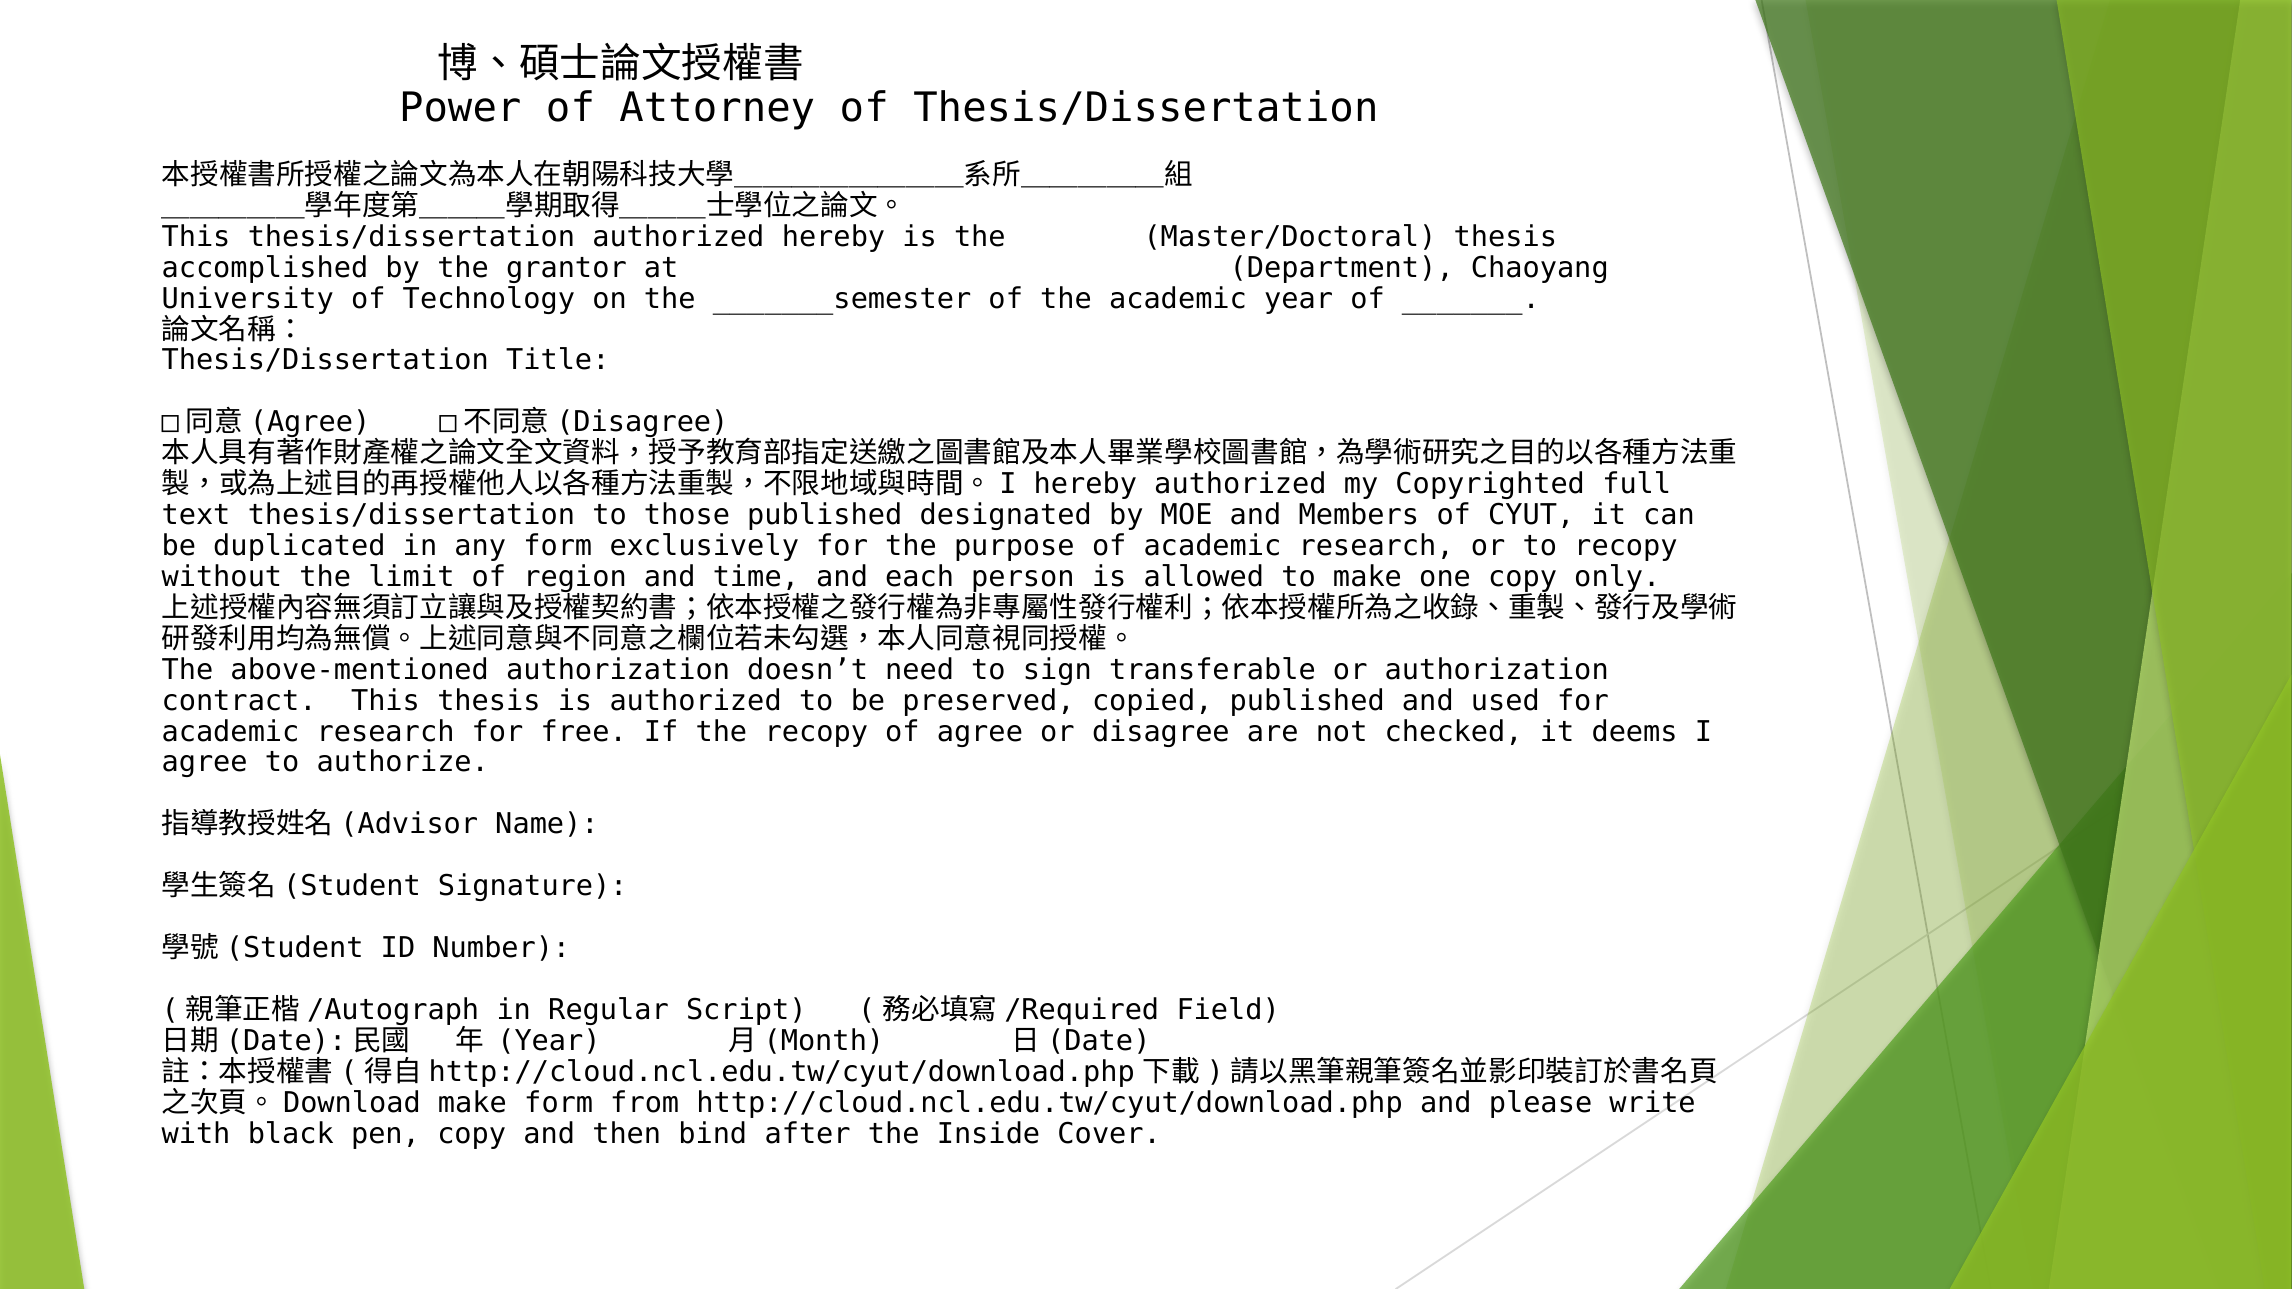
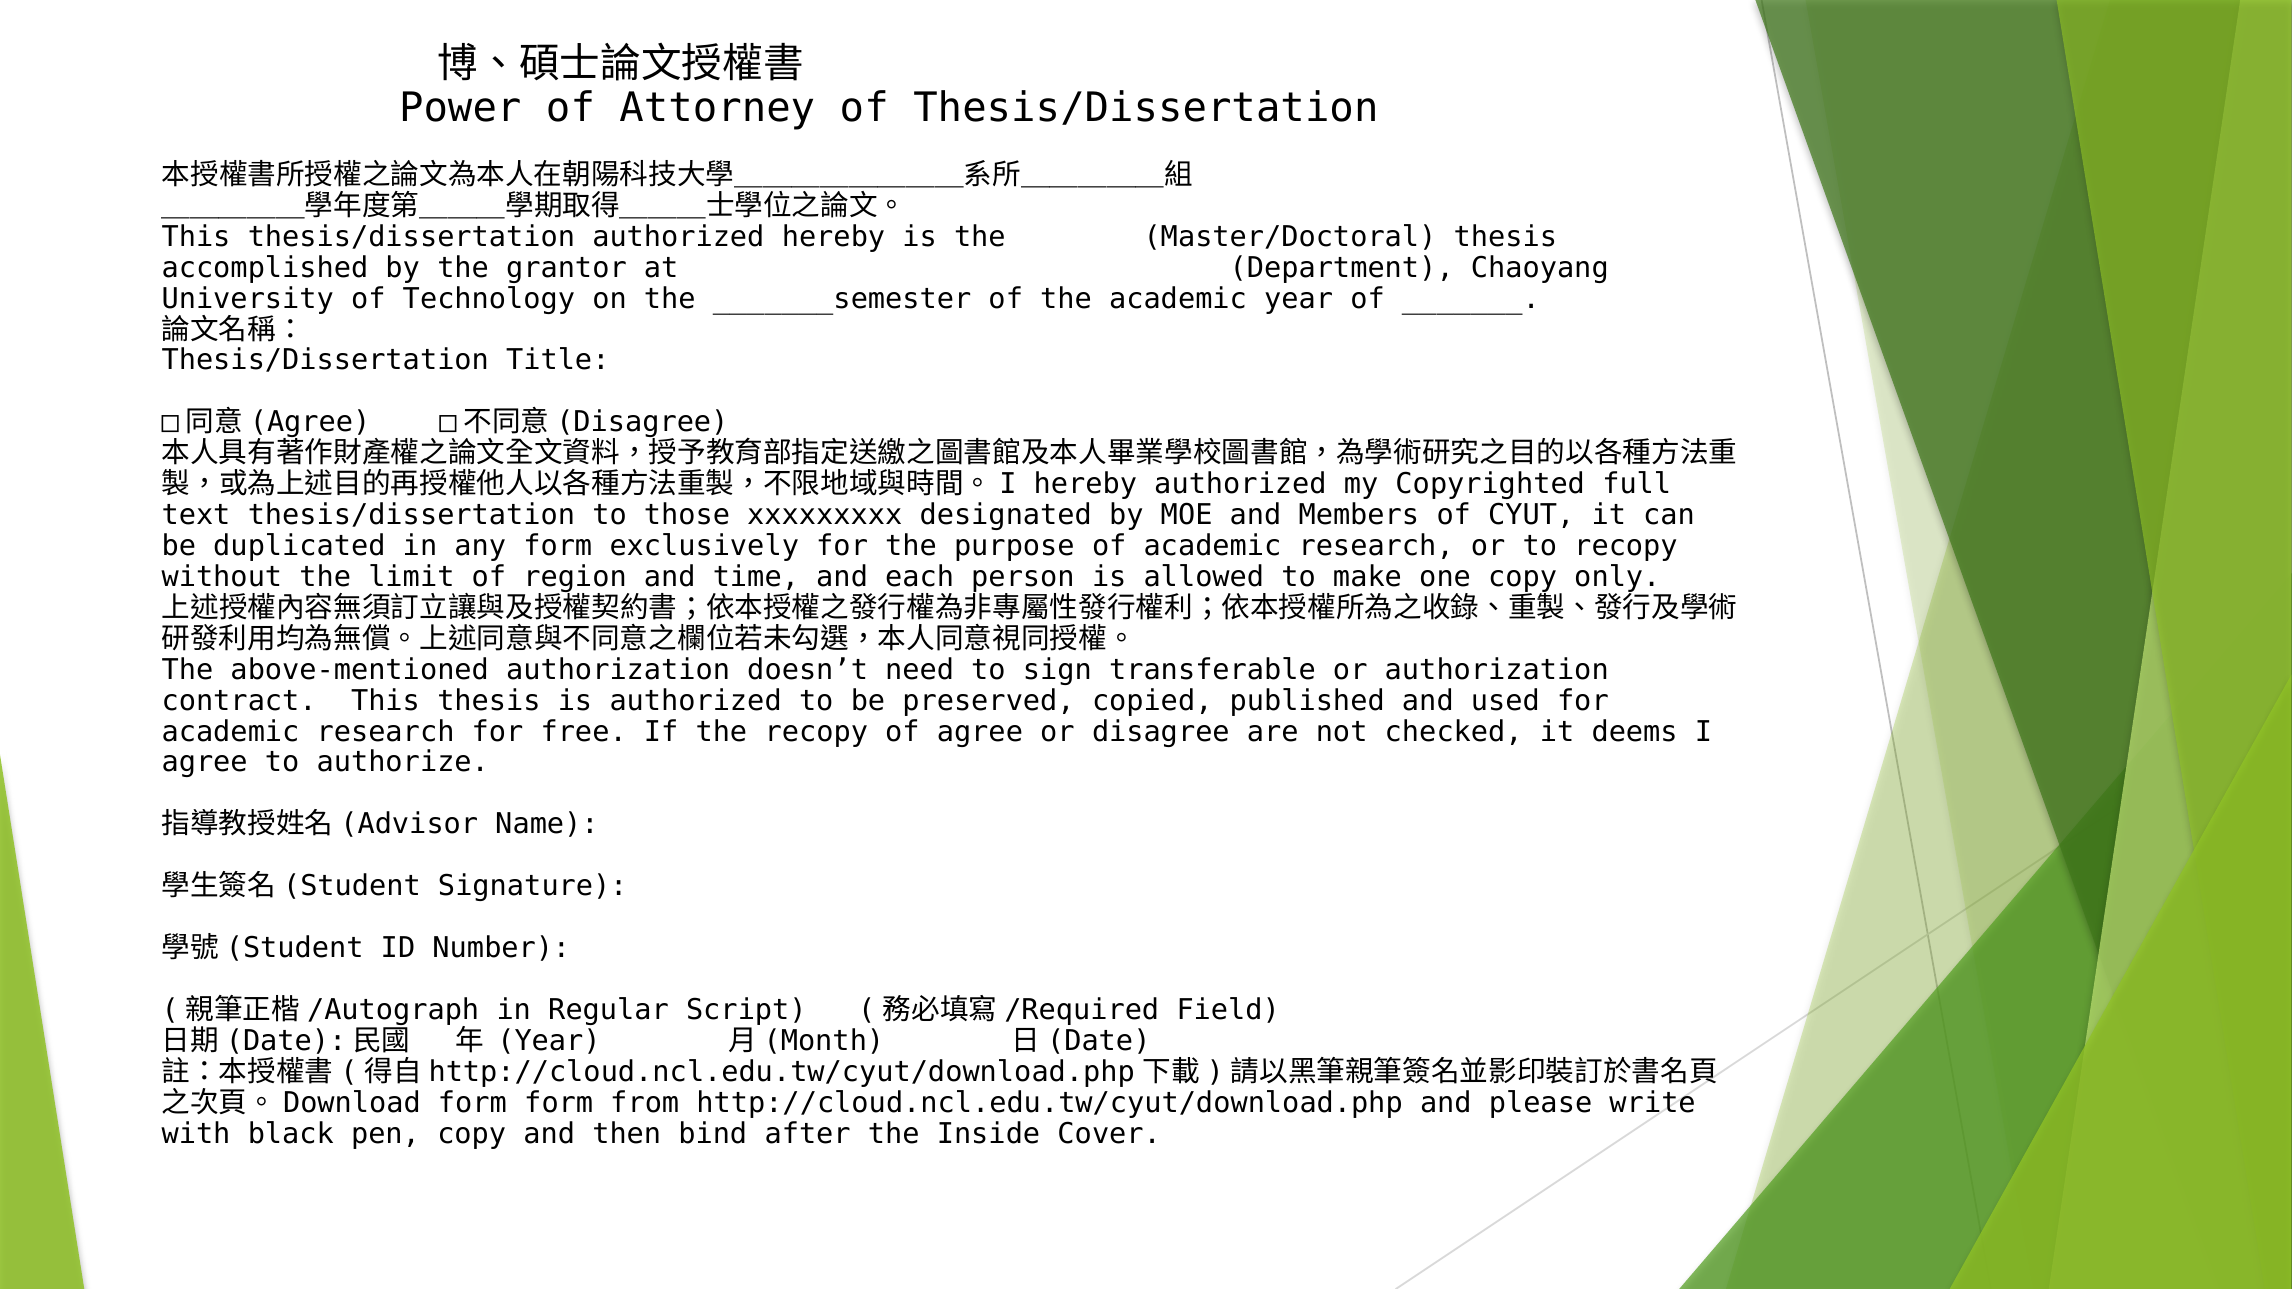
those published: published -> xxxxxxxxx (825, 515)
make: make -> form (472, 1103)
